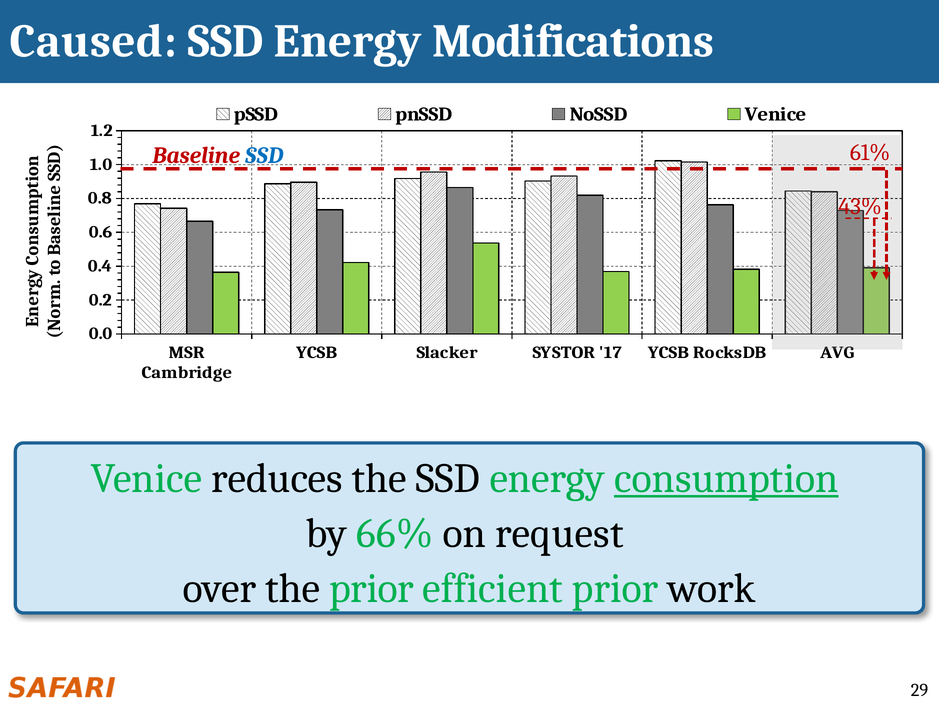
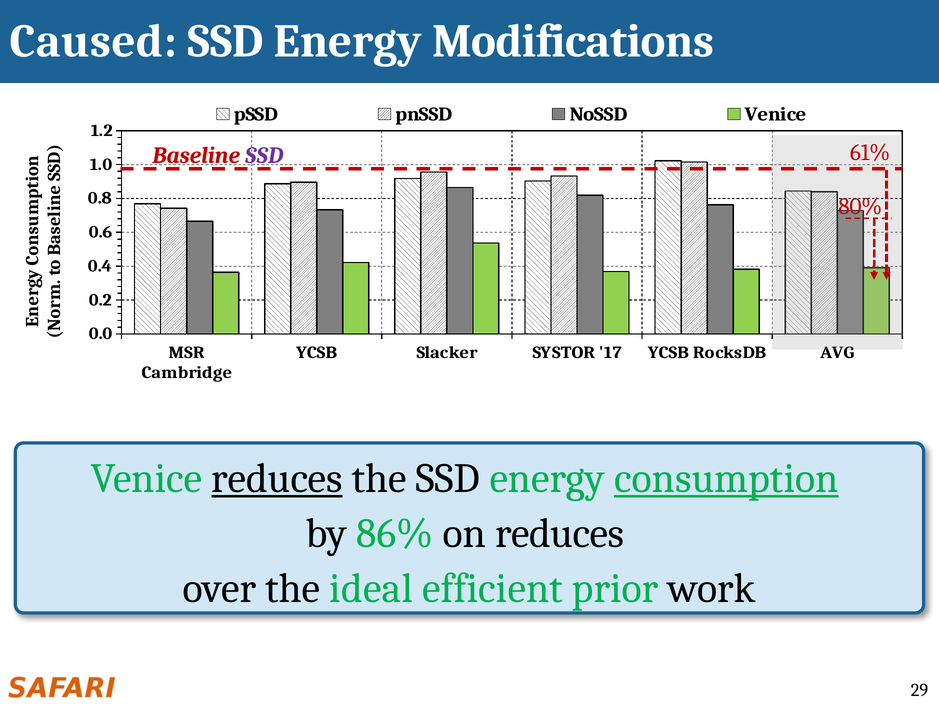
SSD colour: blue -> purple (264, 155)
43%: 43% -> 80% (860, 207)
reduces underline: none -> present (277, 478)
66%: 66% -> 86% (395, 534)
on request: request -> reduces (560, 534)
the prior: prior -> ideal (371, 589)
